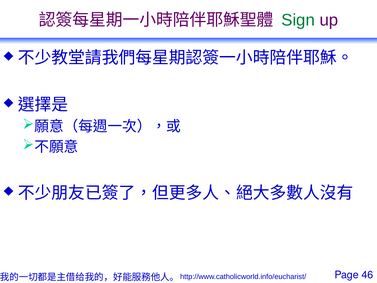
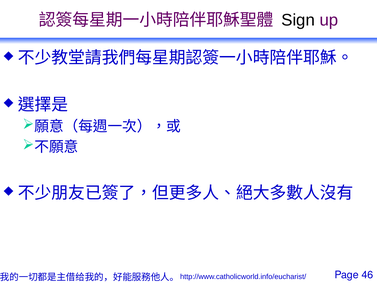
Sign colour: green -> black (298, 20)
